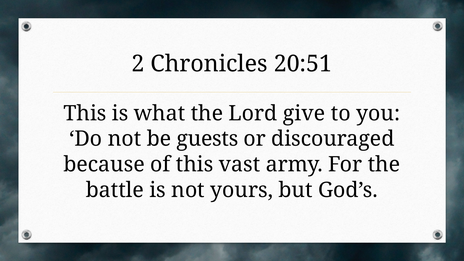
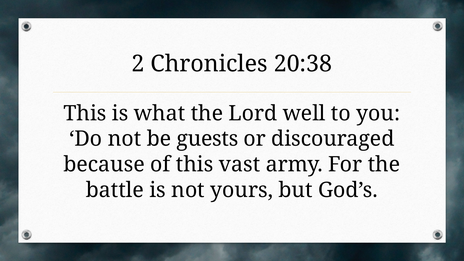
20:51: 20:51 -> 20:38 (303, 64)
give: give -> well (304, 113)
